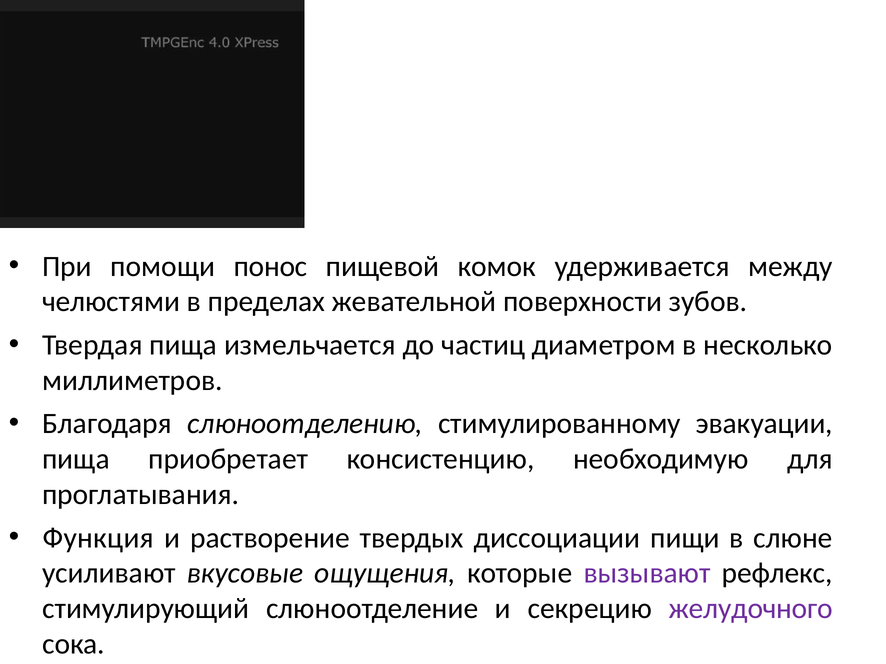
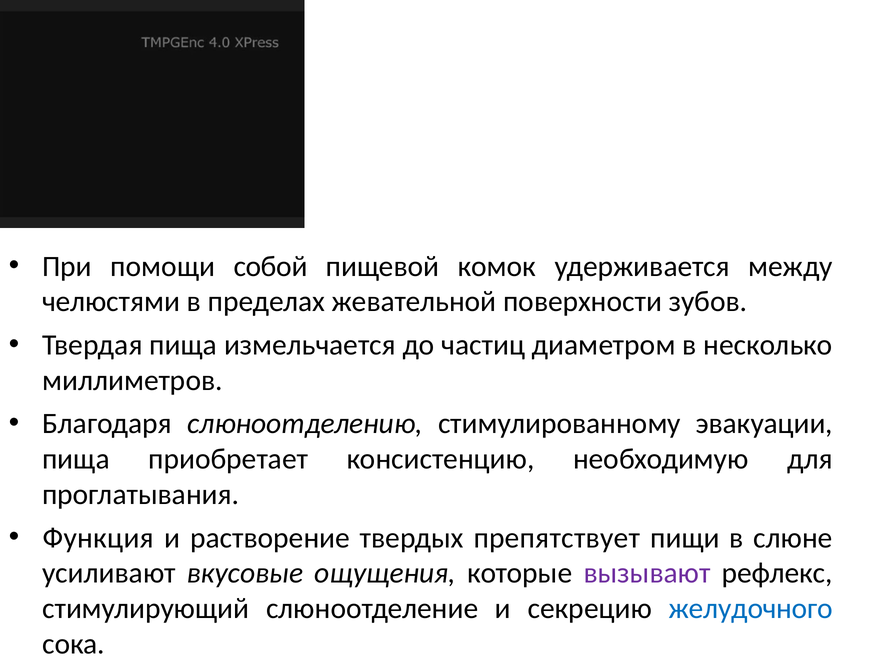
понос: понос -> собой (271, 266)
диссоциации: диссоциации -> препятствует (557, 538)
желудочного colour: purple -> blue (751, 609)
